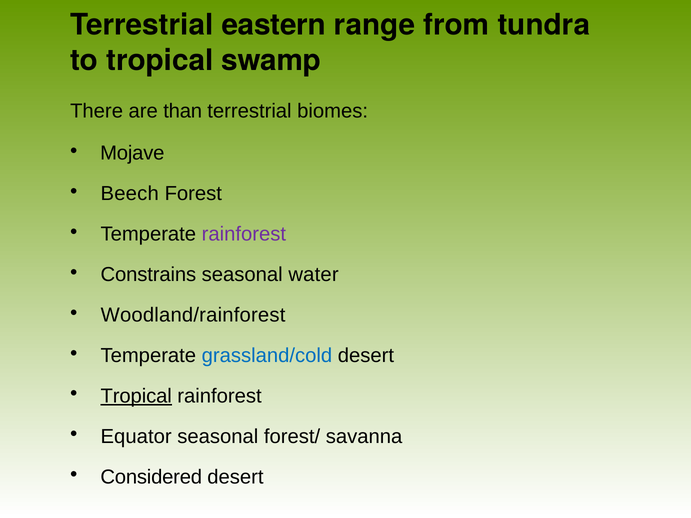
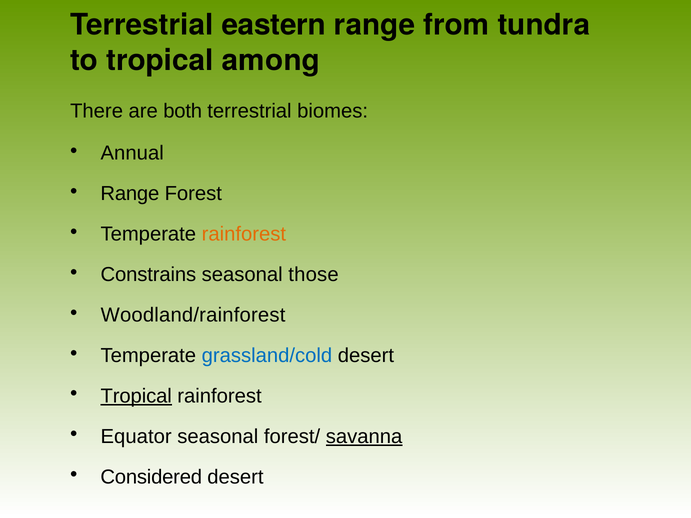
swamp: swamp -> among (271, 60)
than: than -> both (183, 111)
Mojave: Mojave -> Annual (132, 153)
Beech: Beech -> Range (130, 194)
rainforest colour: purple -> orange (244, 234)
water: water -> those (314, 275)
savanna underline: none -> present (364, 437)
